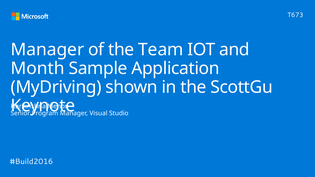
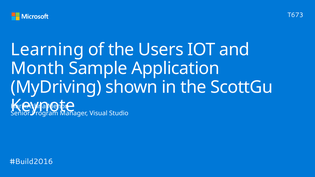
Manager: Manager -> Learning (47, 50)
Team: Team -> Users (161, 50)
